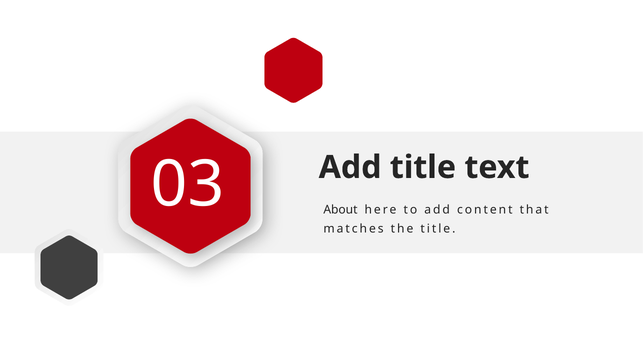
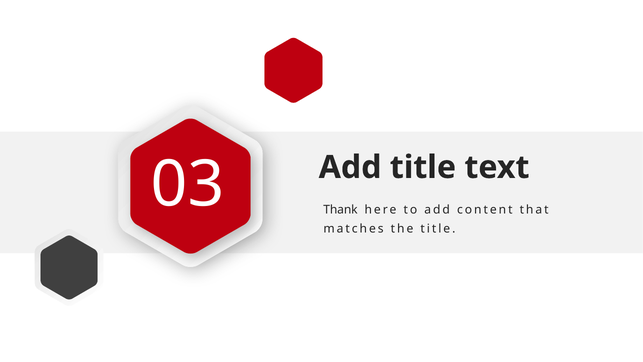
About: About -> Thank (340, 210)
